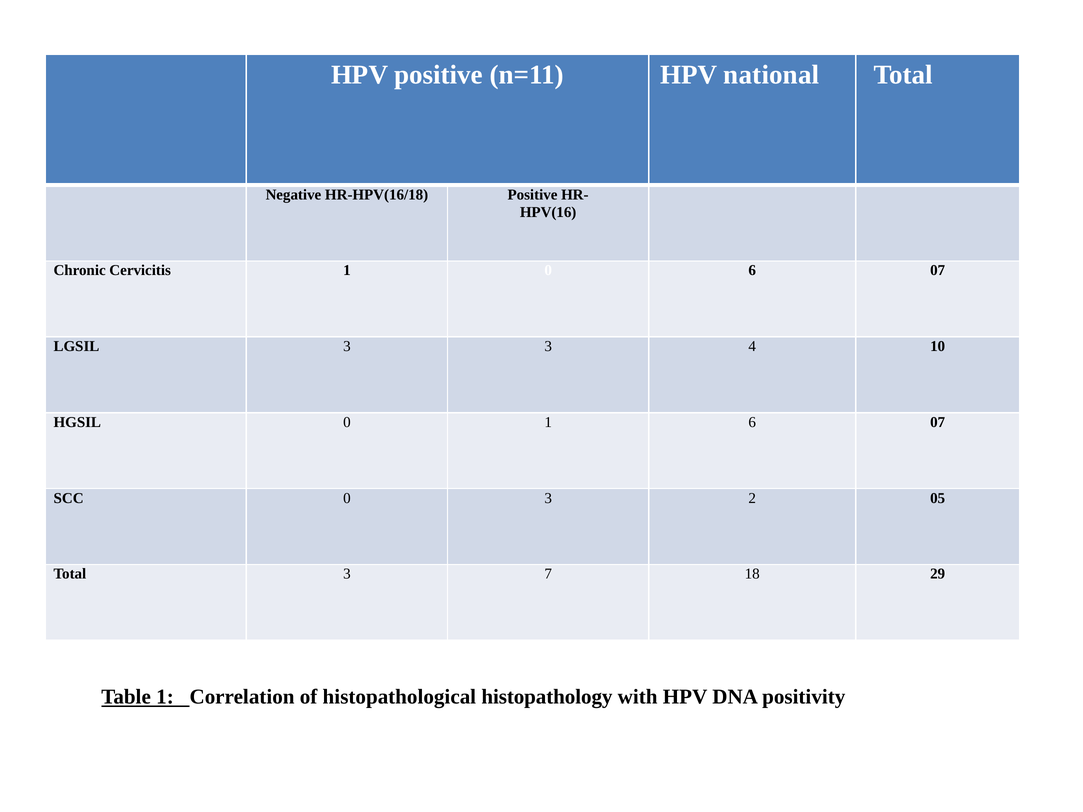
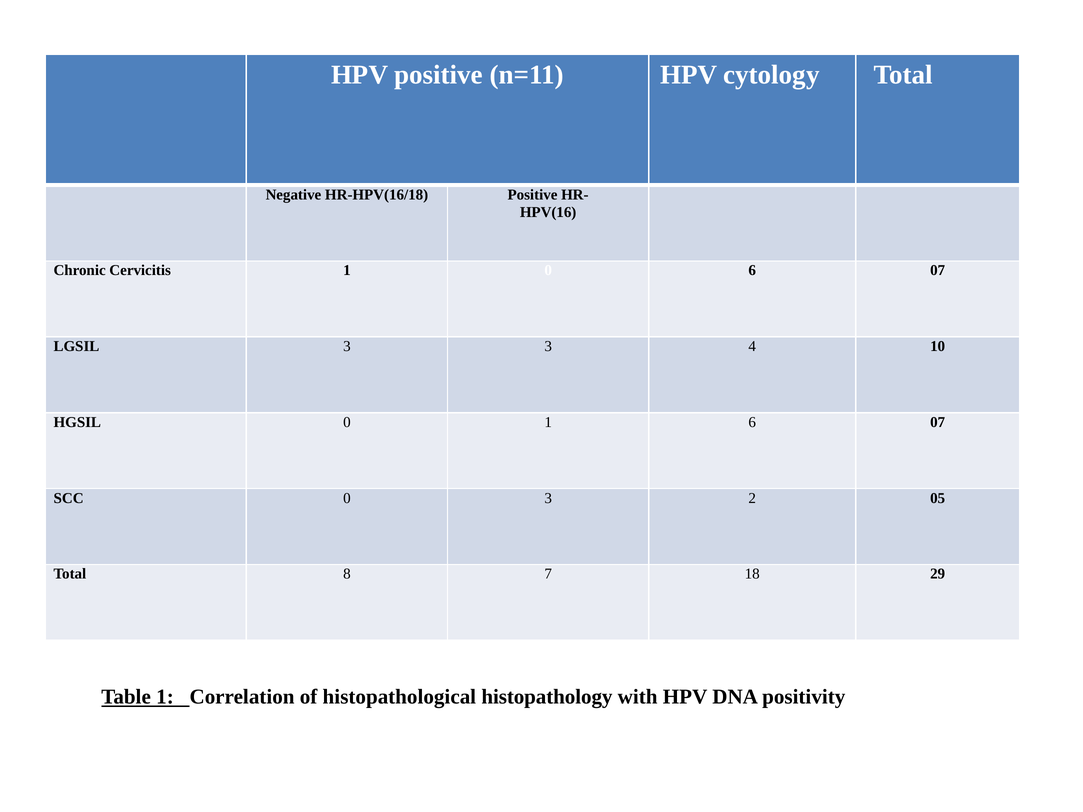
national: national -> cytology (771, 75)
Total 3: 3 -> 8 (347, 574)
